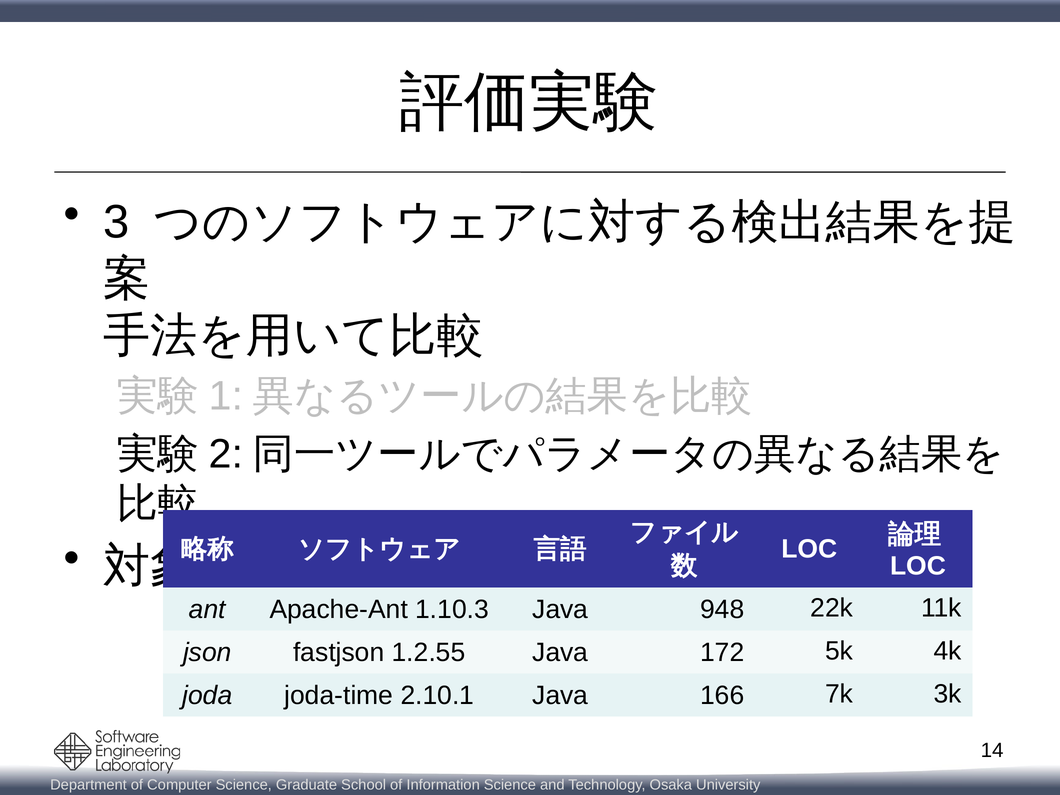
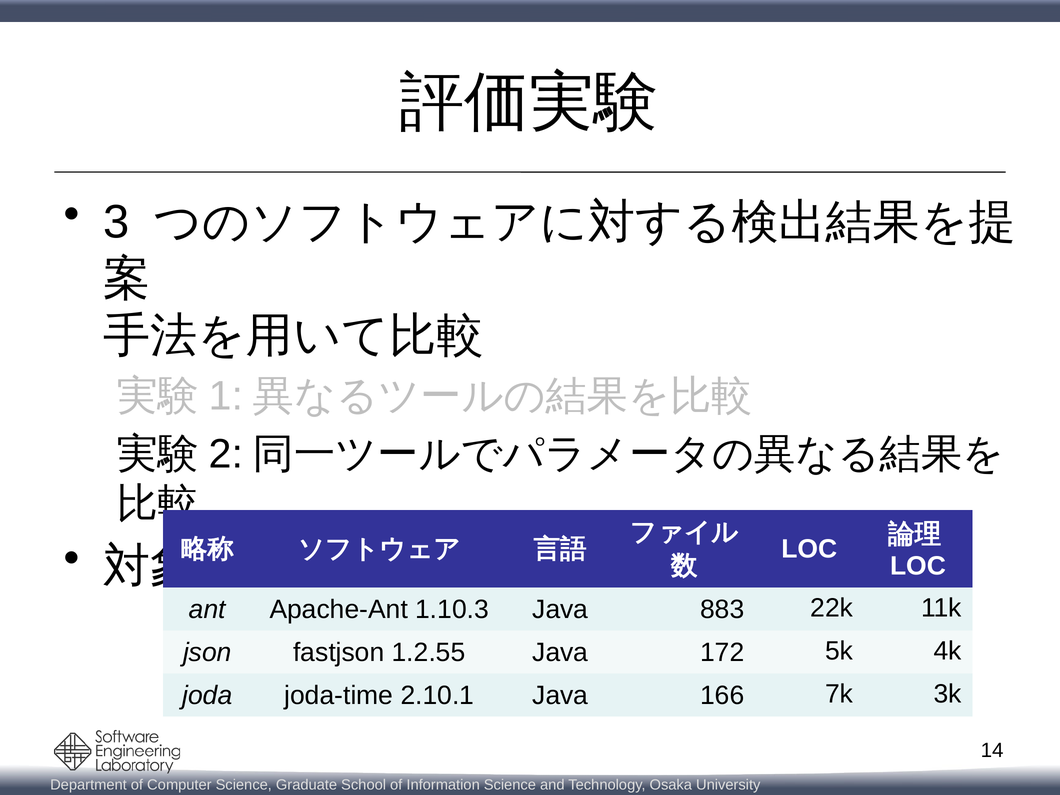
948: 948 -> 883 (722, 609)
